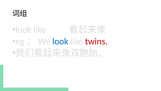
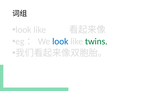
twins colour: red -> green (96, 41)
